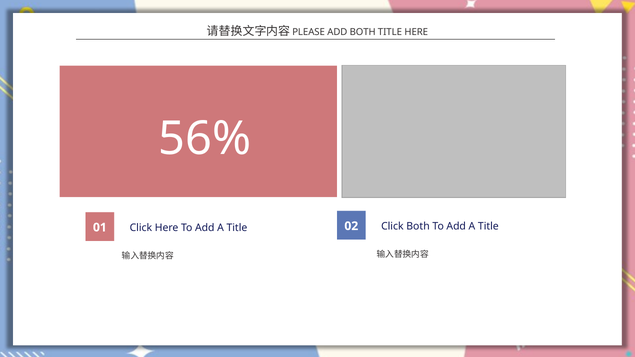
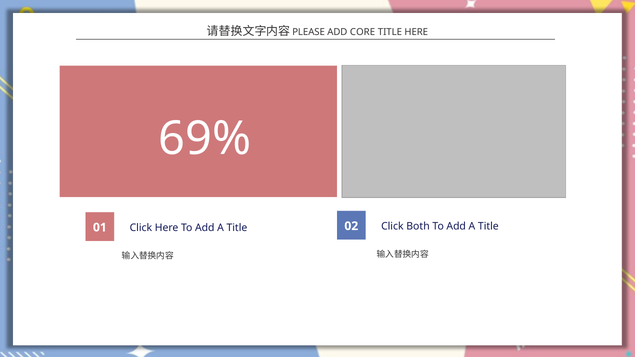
ADD BOTH: BOTH -> CORE (363, 32)
56%: 56% -> 69% (205, 139)
